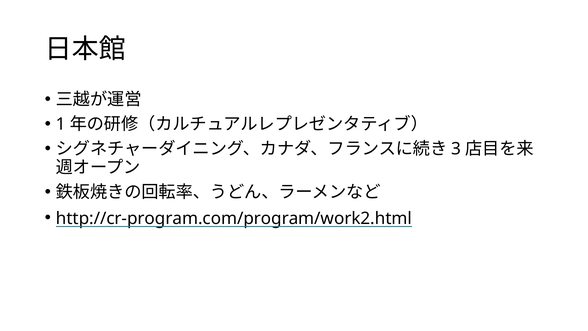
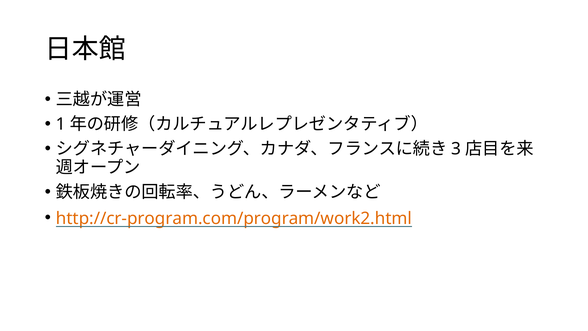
http://cr-program.com/program/work2.html colour: black -> orange (234, 219)
